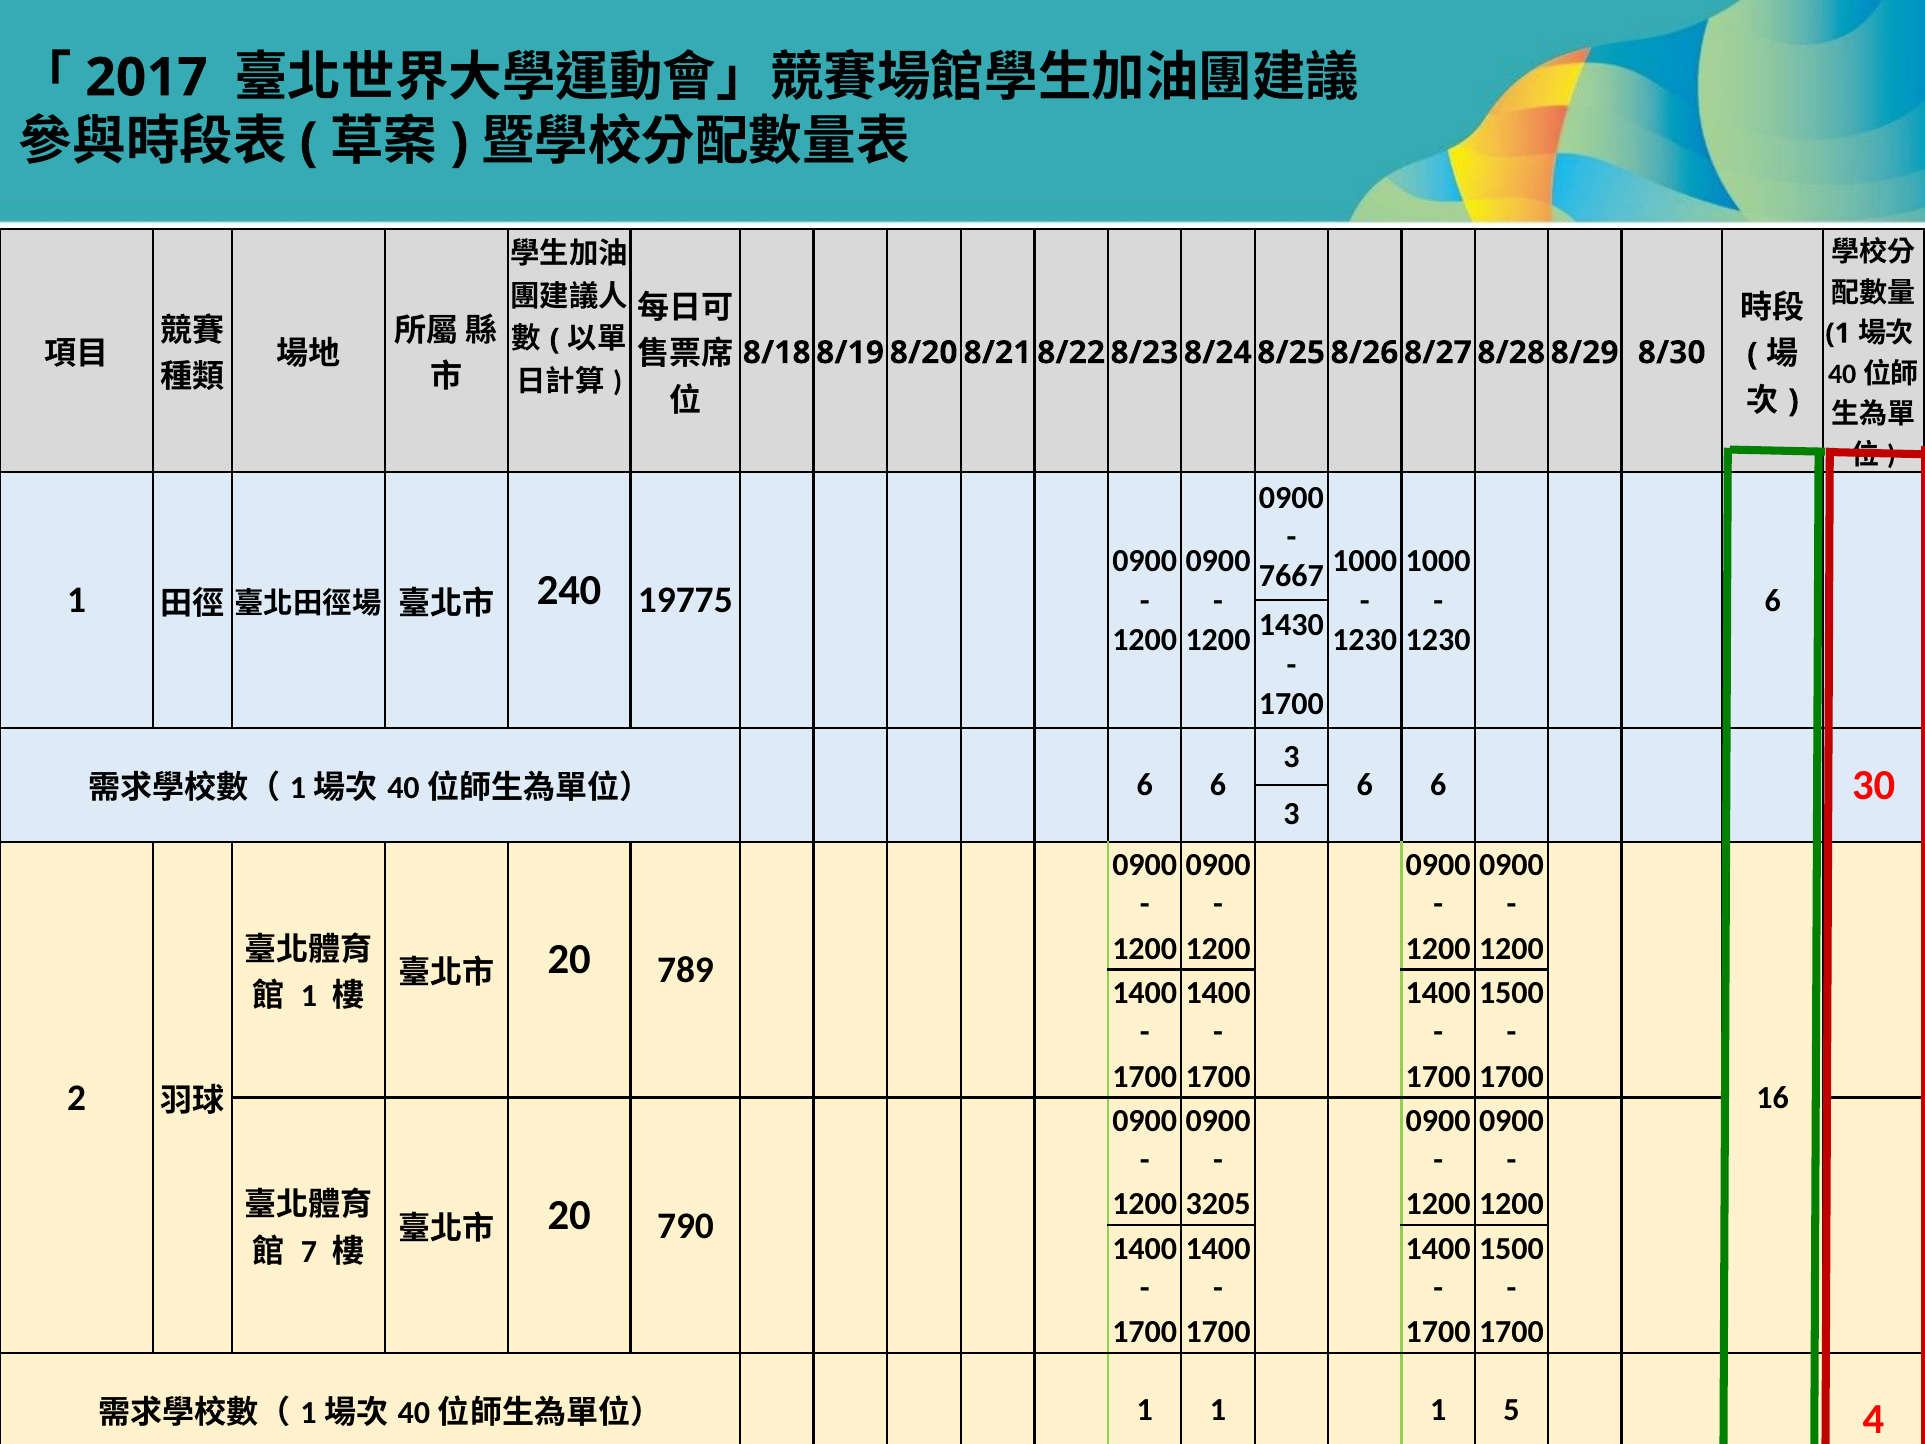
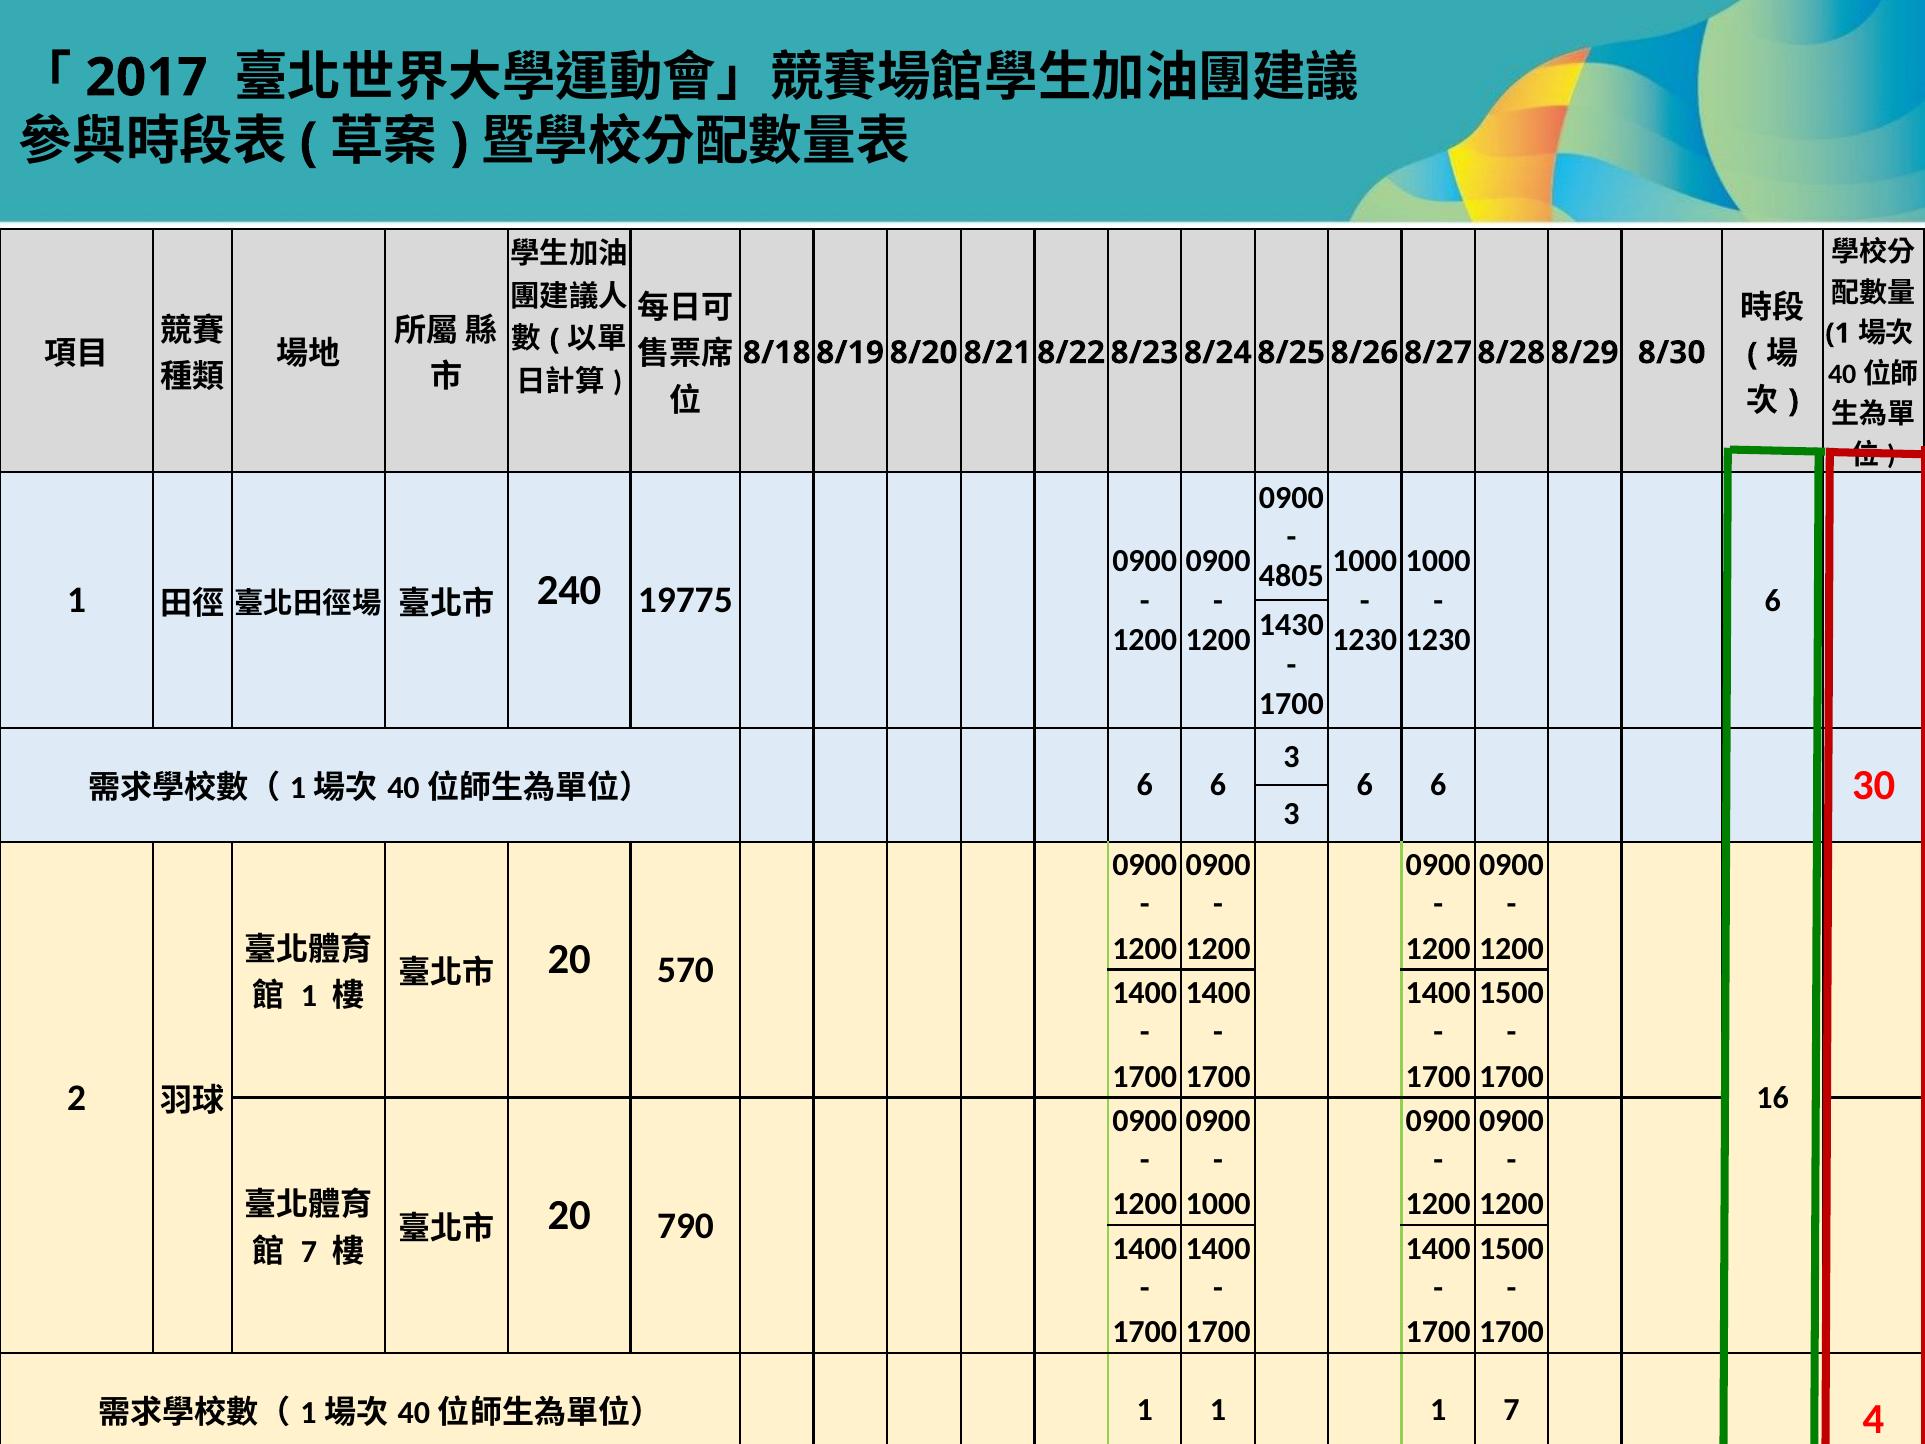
7667: 7667 -> 4805 (1291, 576)
789: 789 -> 570 (685, 970)
1200 3205: 3205 -> 1000 (1218, 1204)
1 5: 5 -> 7 (1512, 1410)
